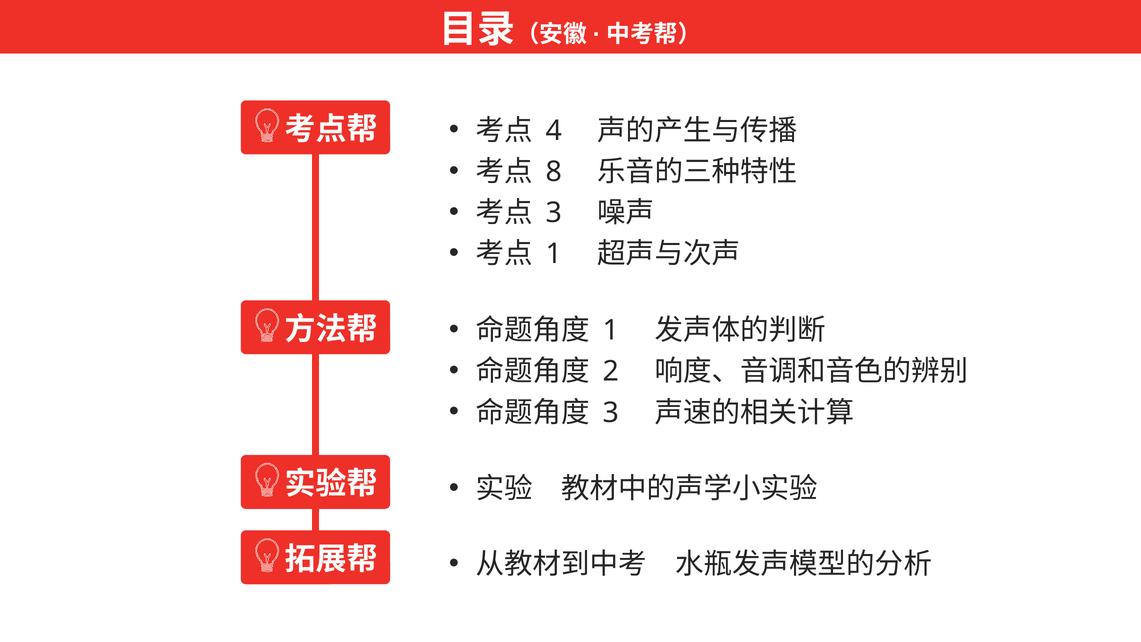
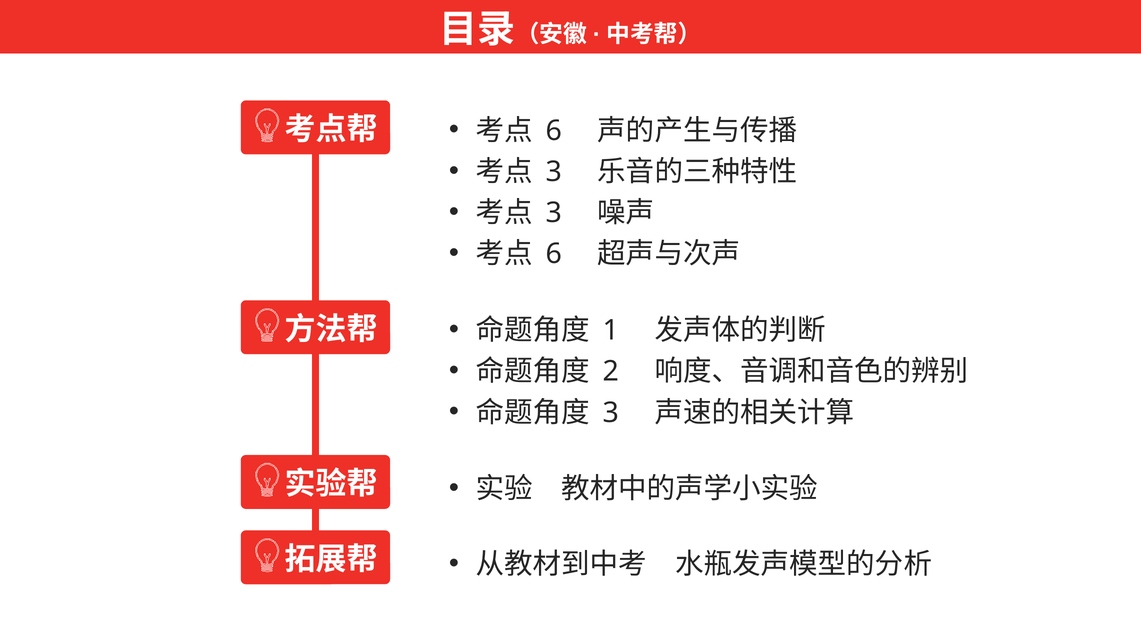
4: 4 -> 6 (554, 131)
8: 8 -> 3 (554, 172)
1: 1 -> 6 (554, 254)
